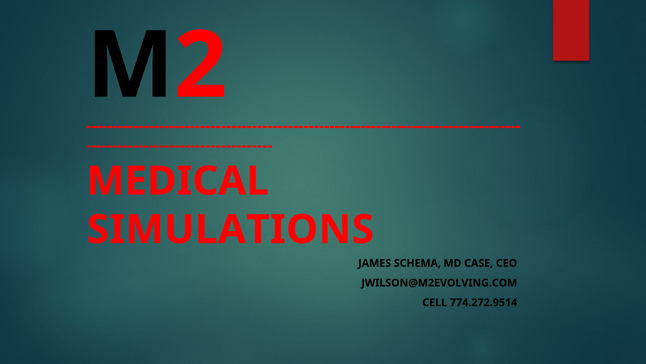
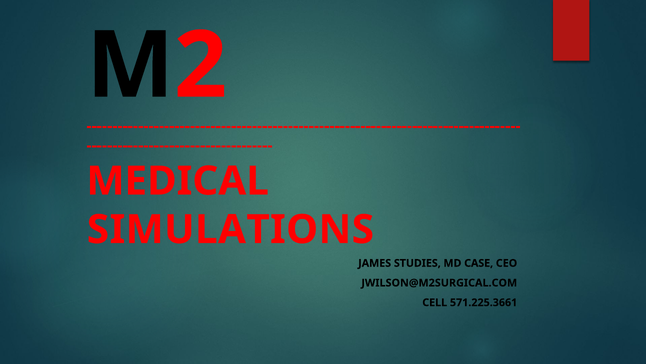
SCHEMA: SCHEMA -> STUDIES (417, 263)
JWILSON@M2EVOLVING.COM: JWILSON@M2EVOLVING.COM -> JWILSON@M2SURGICAL.COM (439, 282)
774.272.9514: 774.272.9514 -> 571.225.3661 (484, 302)
